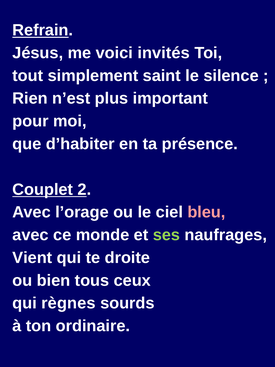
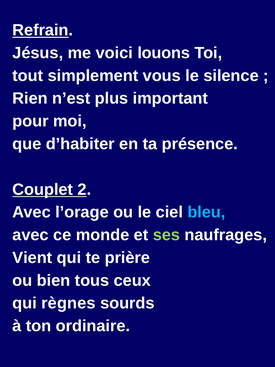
invités: invités -> louons (164, 53)
saint: saint -> vous (162, 76)
bleu colour: pink -> light blue (206, 212)
droite: droite -> prière (127, 257)
